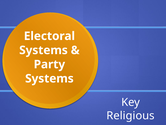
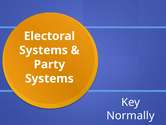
Religious: Religious -> Normally (131, 115)
